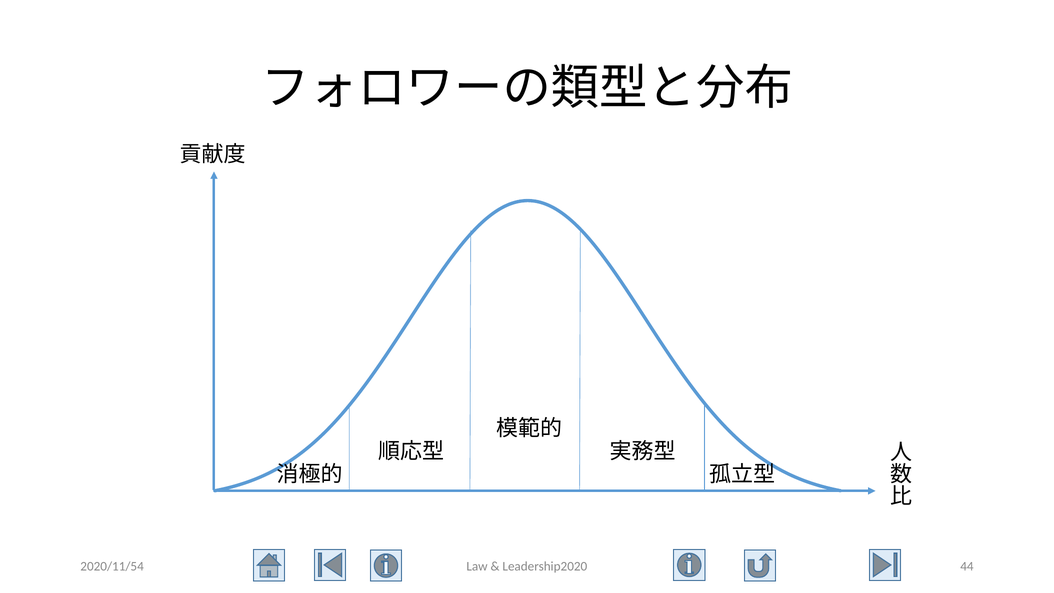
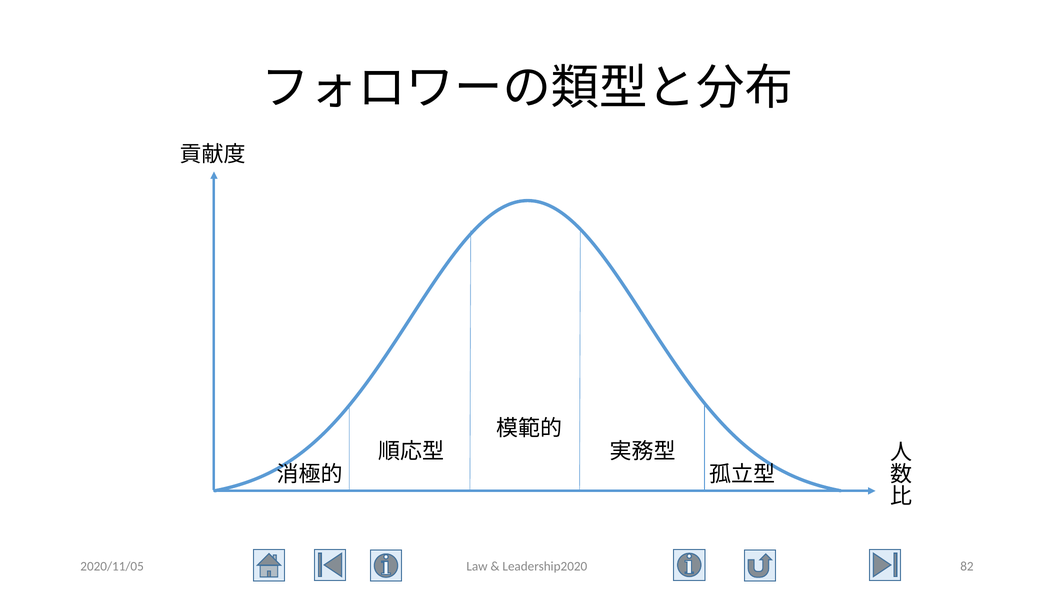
2020/11/54: 2020/11/54 -> 2020/11/05 (112, 566)
44: 44 -> 82 (967, 566)
